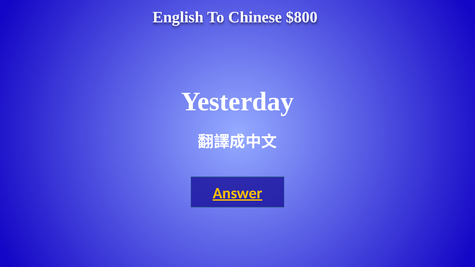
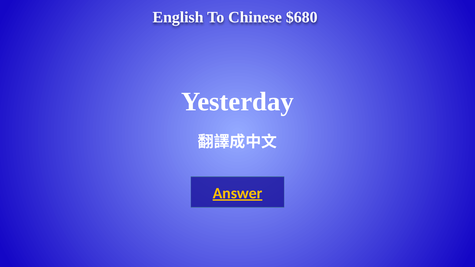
$800: $800 -> $680 (302, 17)
